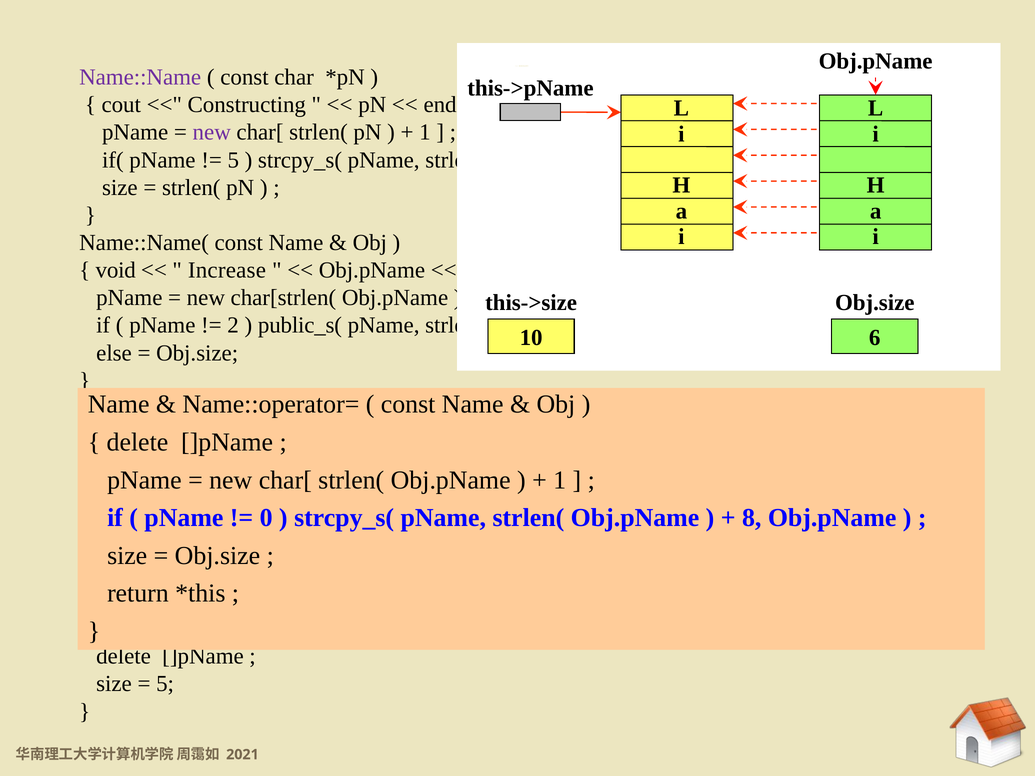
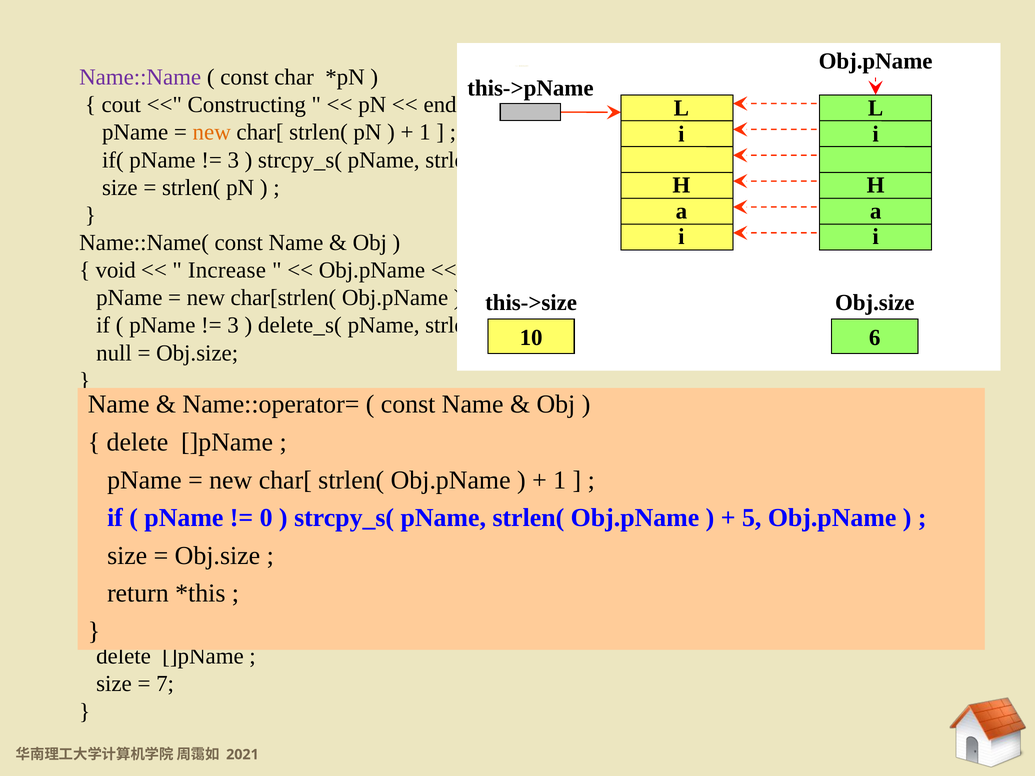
new colour: purple -> orange (212, 132)
5: 5 -> 3 (233, 160)
2: 2 -> 3 (233, 325)
public_s(: public_s( -> delete_s( (300, 325)
else: else -> null (114, 353)
8: 8 -> 5 (752, 518)
5: 5 -> 7 (165, 684)
